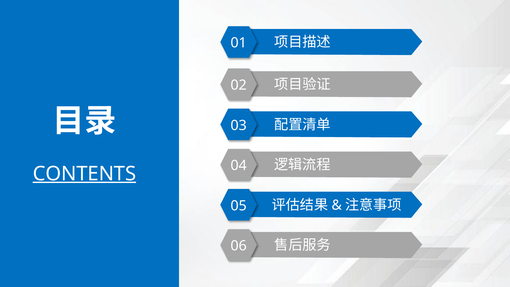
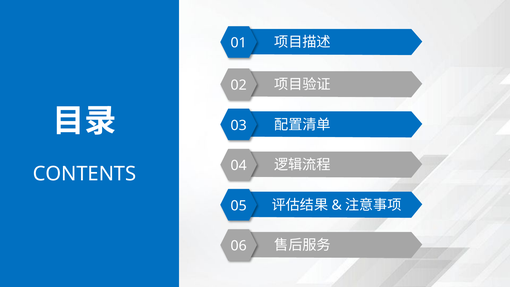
CONTENTS underline: present -> none (84, 174)
